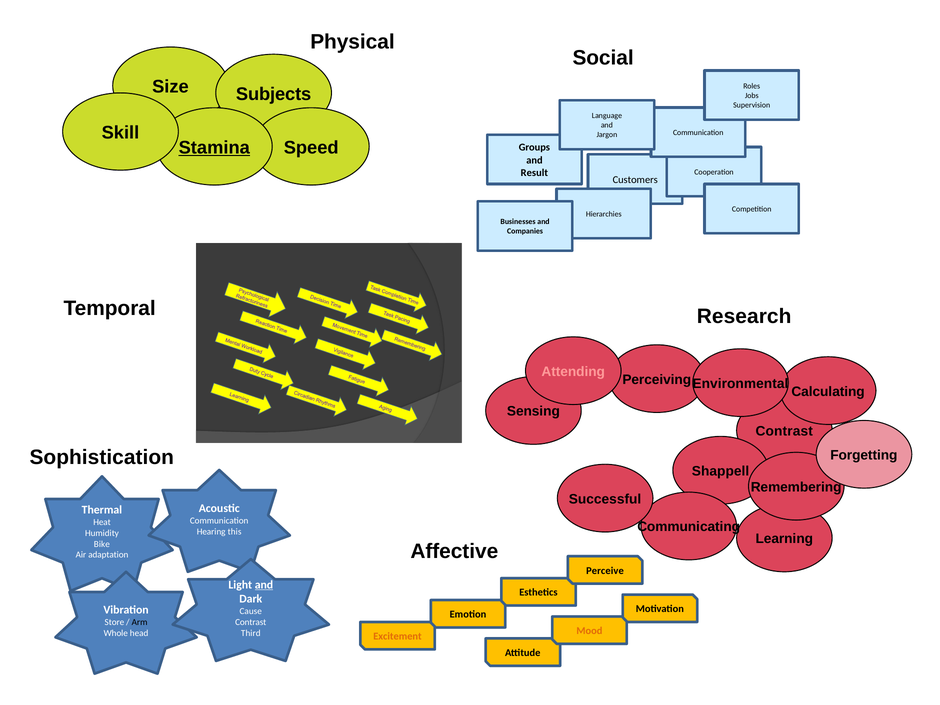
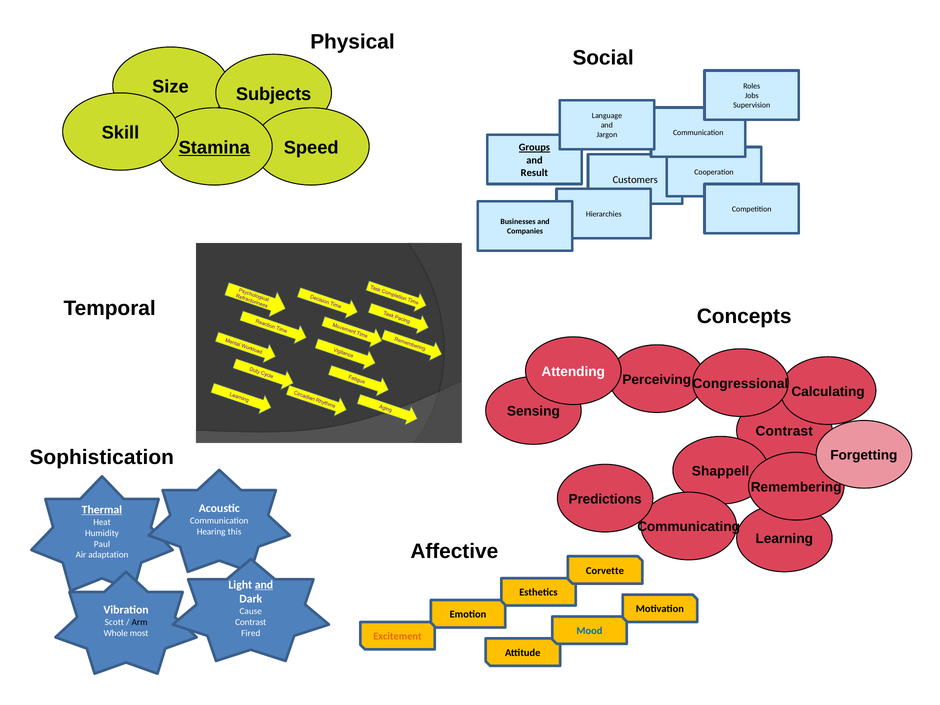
Groups underline: none -> present (534, 148)
Research: Research -> Concepts (744, 316)
Attending colour: pink -> white (573, 372)
Environmental: Environmental -> Congressional (740, 384)
Successful: Successful -> Predictions (605, 499)
Thermal underline: none -> present (102, 510)
Bike: Bike -> Paul (102, 544)
Perceive: Perceive -> Corvette (605, 571)
Store: Store -> Scott (114, 622)
Mood colour: orange -> blue (589, 631)
Third: Third -> Fired (251, 633)
head: head -> most (139, 633)
